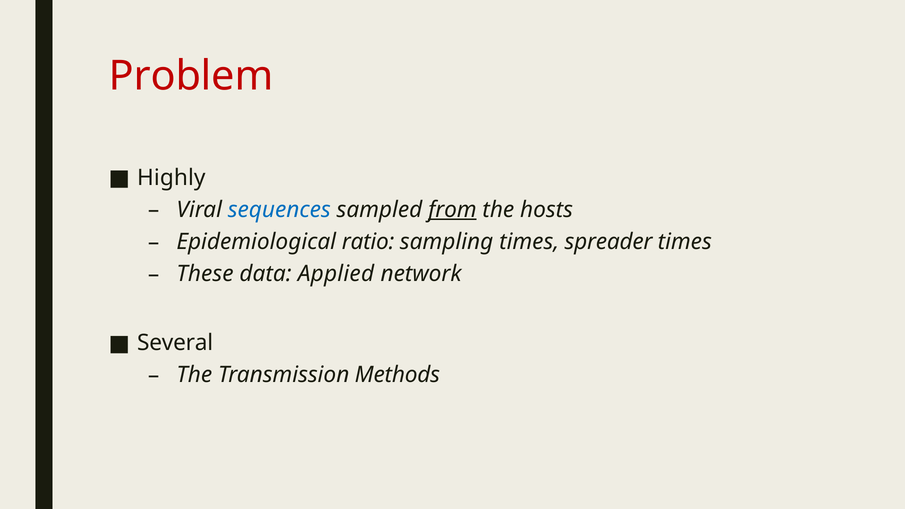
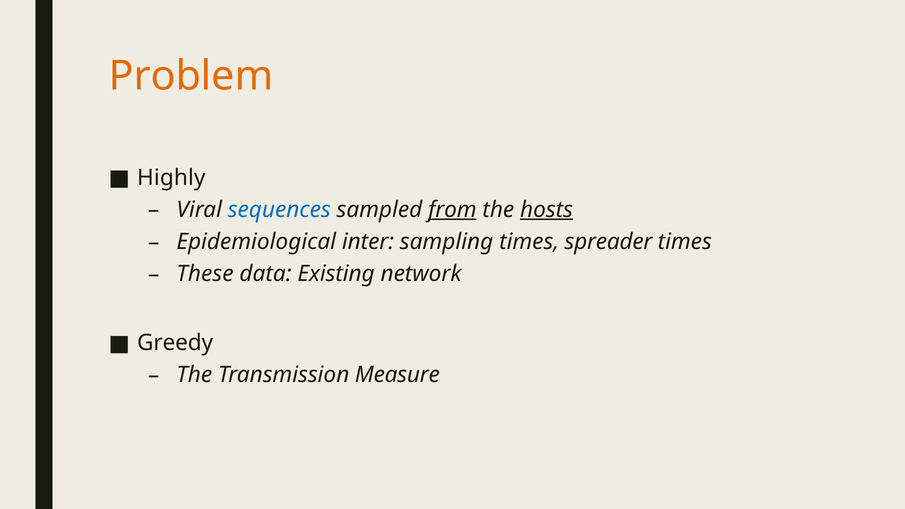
Problem colour: red -> orange (191, 76)
hosts underline: none -> present (547, 210)
ratio: ratio -> inter (368, 242)
Applied: Applied -> Existing (336, 274)
Several: Several -> Greedy (175, 343)
Methods: Methods -> Measure (397, 375)
